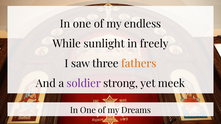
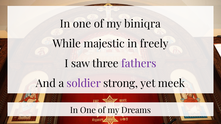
endless: endless -> biniqra (143, 24)
sunlight: sunlight -> majestic (104, 44)
fathers colour: orange -> purple (139, 64)
